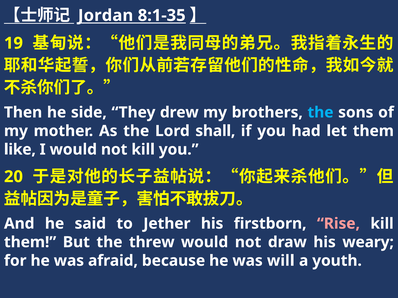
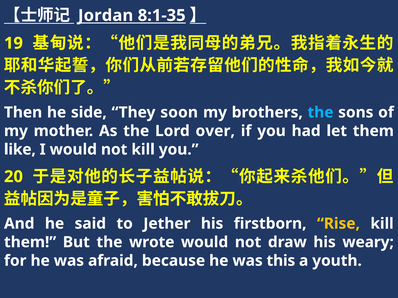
drew: drew -> soon (179, 113)
shall: shall -> over (215, 131)
Rise colour: pink -> yellow (338, 224)
threw: threw -> wrote (152, 243)
will: will -> this (281, 261)
